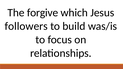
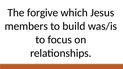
followers: followers -> members (26, 26)
